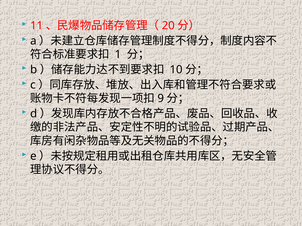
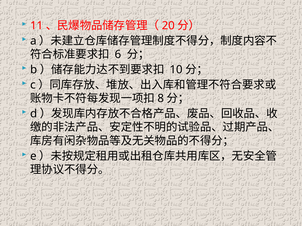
1: 1 -> 6 (118, 54)
9: 9 -> 8 (161, 99)
